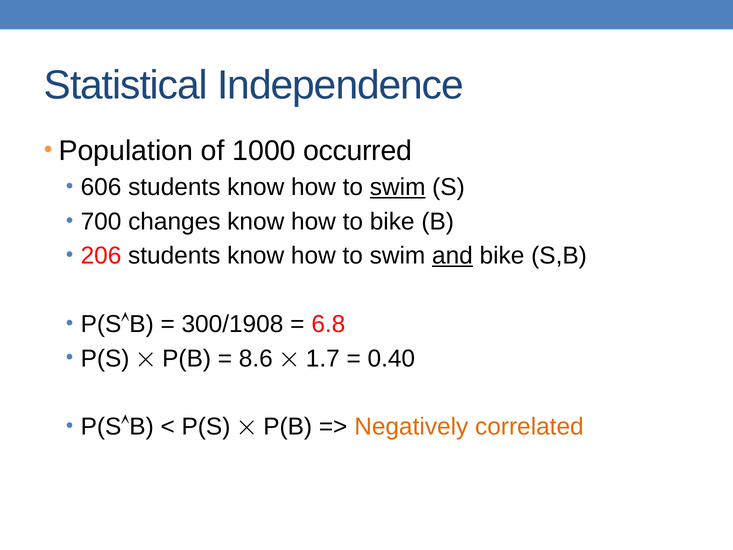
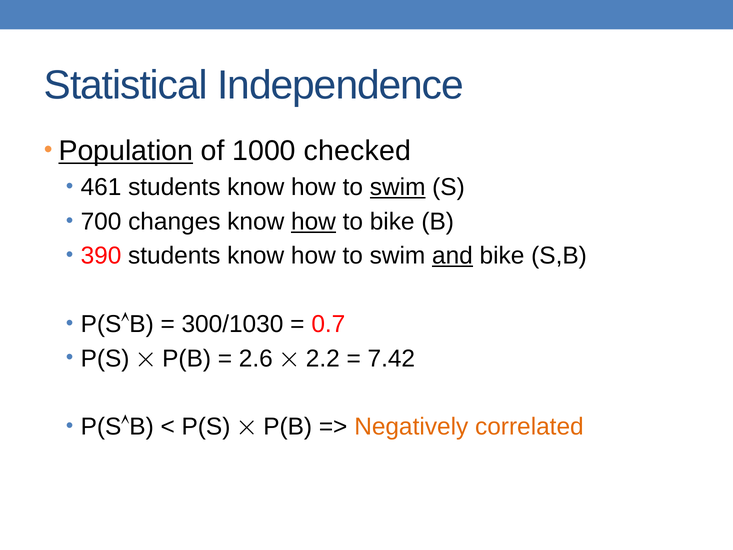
Population underline: none -> present (126, 151)
occurred: occurred -> checked (357, 151)
606: 606 -> 461 (101, 187)
how underline: none -> present (313, 222)
206: 206 -> 390 (101, 256)
300/1908: 300/1908 -> 300/1030 (232, 324)
6.8: 6.8 -> 0.7 (328, 324)
8.6: 8.6 -> 2.6 (256, 358)
1.7: 1.7 -> 2.2 (323, 358)
0.40: 0.40 -> 7.42 (391, 358)
